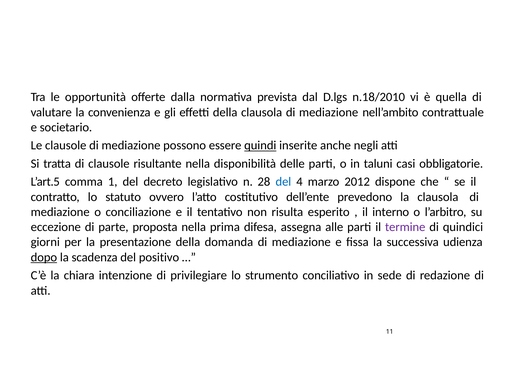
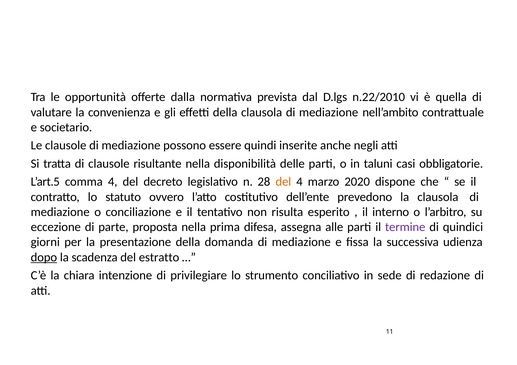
n.18/2010: n.18/2010 -> n.22/2010 (379, 97)
quindi underline: present -> none (260, 146)
comma 1: 1 -> 4 (113, 182)
del colour: blue -> orange (283, 182)
2012: 2012 -> 2020 (357, 182)
positivo: positivo -> estratto (159, 257)
